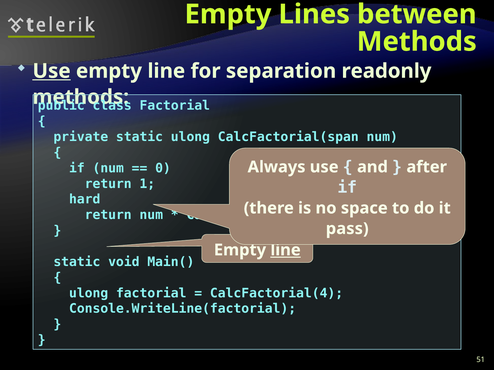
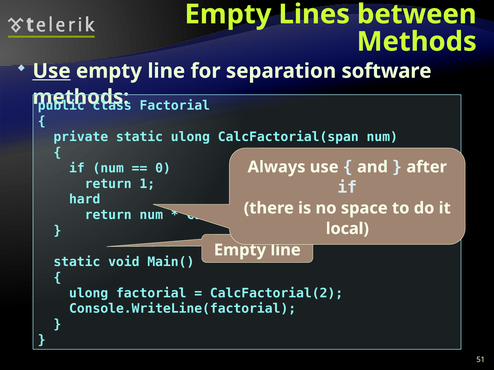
readonly: readonly -> software (386, 71)
pass: pass -> local (347, 229)
line underline: present -> none (286, 250)
CalcFactorial(4: CalcFactorial(4 -> CalcFactorial(2 (277, 293)
